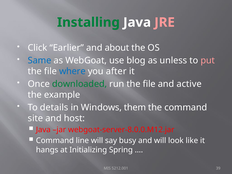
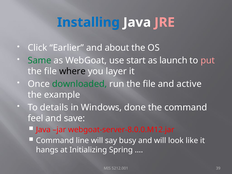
Installing colour: green -> blue (88, 22)
Same colour: blue -> green (40, 60)
blog: blog -> start (136, 60)
unless: unless -> launch (173, 60)
where colour: blue -> black (72, 71)
after: after -> layer (116, 71)
them: them -> done (135, 107)
site: site -> feel (35, 118)
host: host -> save (74, 118)
